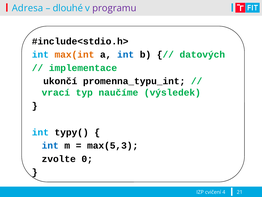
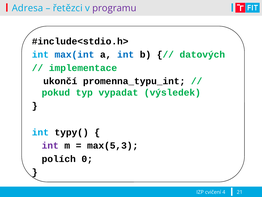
dlouhé: dlouhé -> řetězci (68, 8)
max(int colour: orange -> blue (74, 54)
vrací: vrací -> pokud (56, 92)
naučíme: naučíme -> vypadat (118, 92)
int colour: blue -> purple (50, 145)
zvolte: zvolte -> polích (59, 158)
